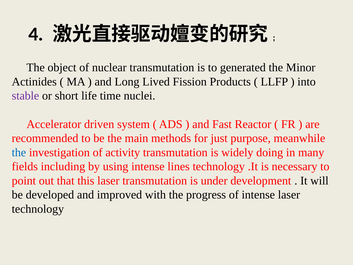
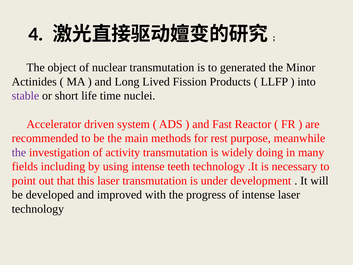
just: just -> rest (219, 138)
the colour: blue -> purple (19, 152)
lines: lines -> teeth (179, 166)
